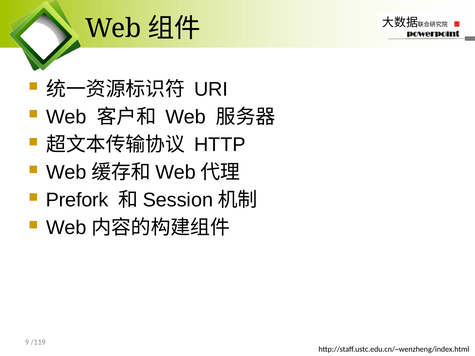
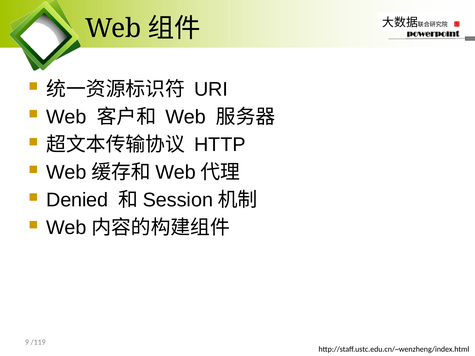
Prefork: Prefork -> Denied (77, 200)
